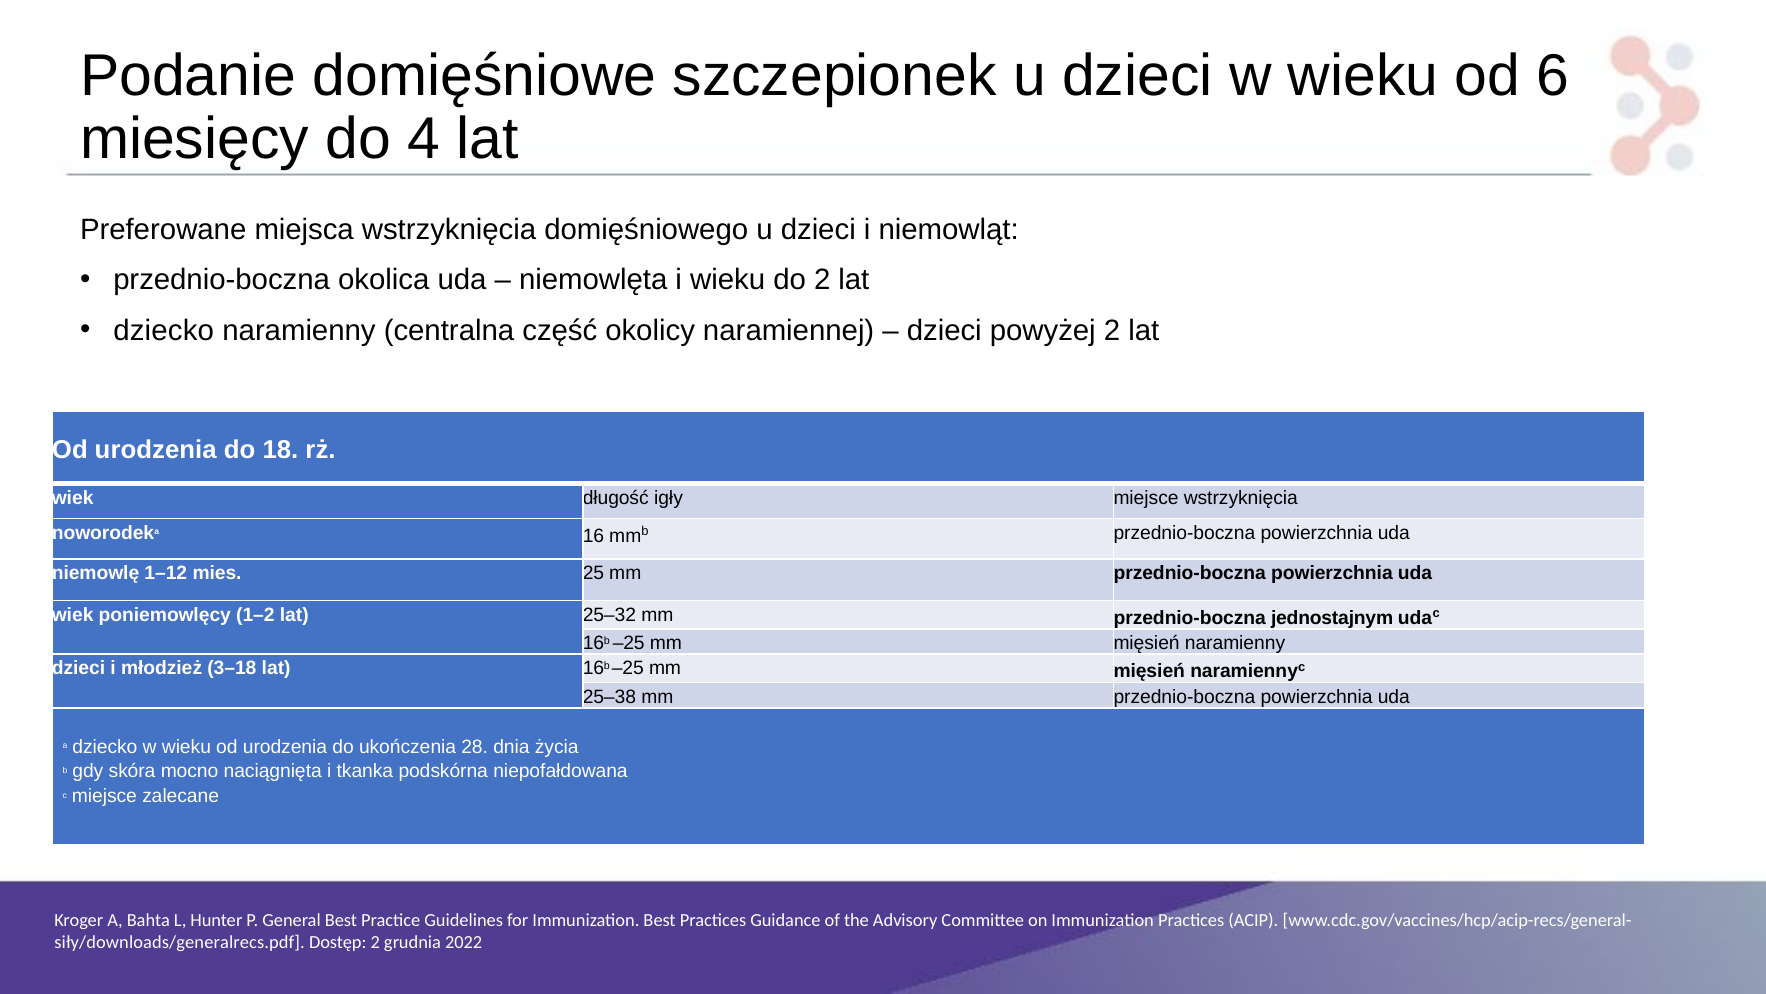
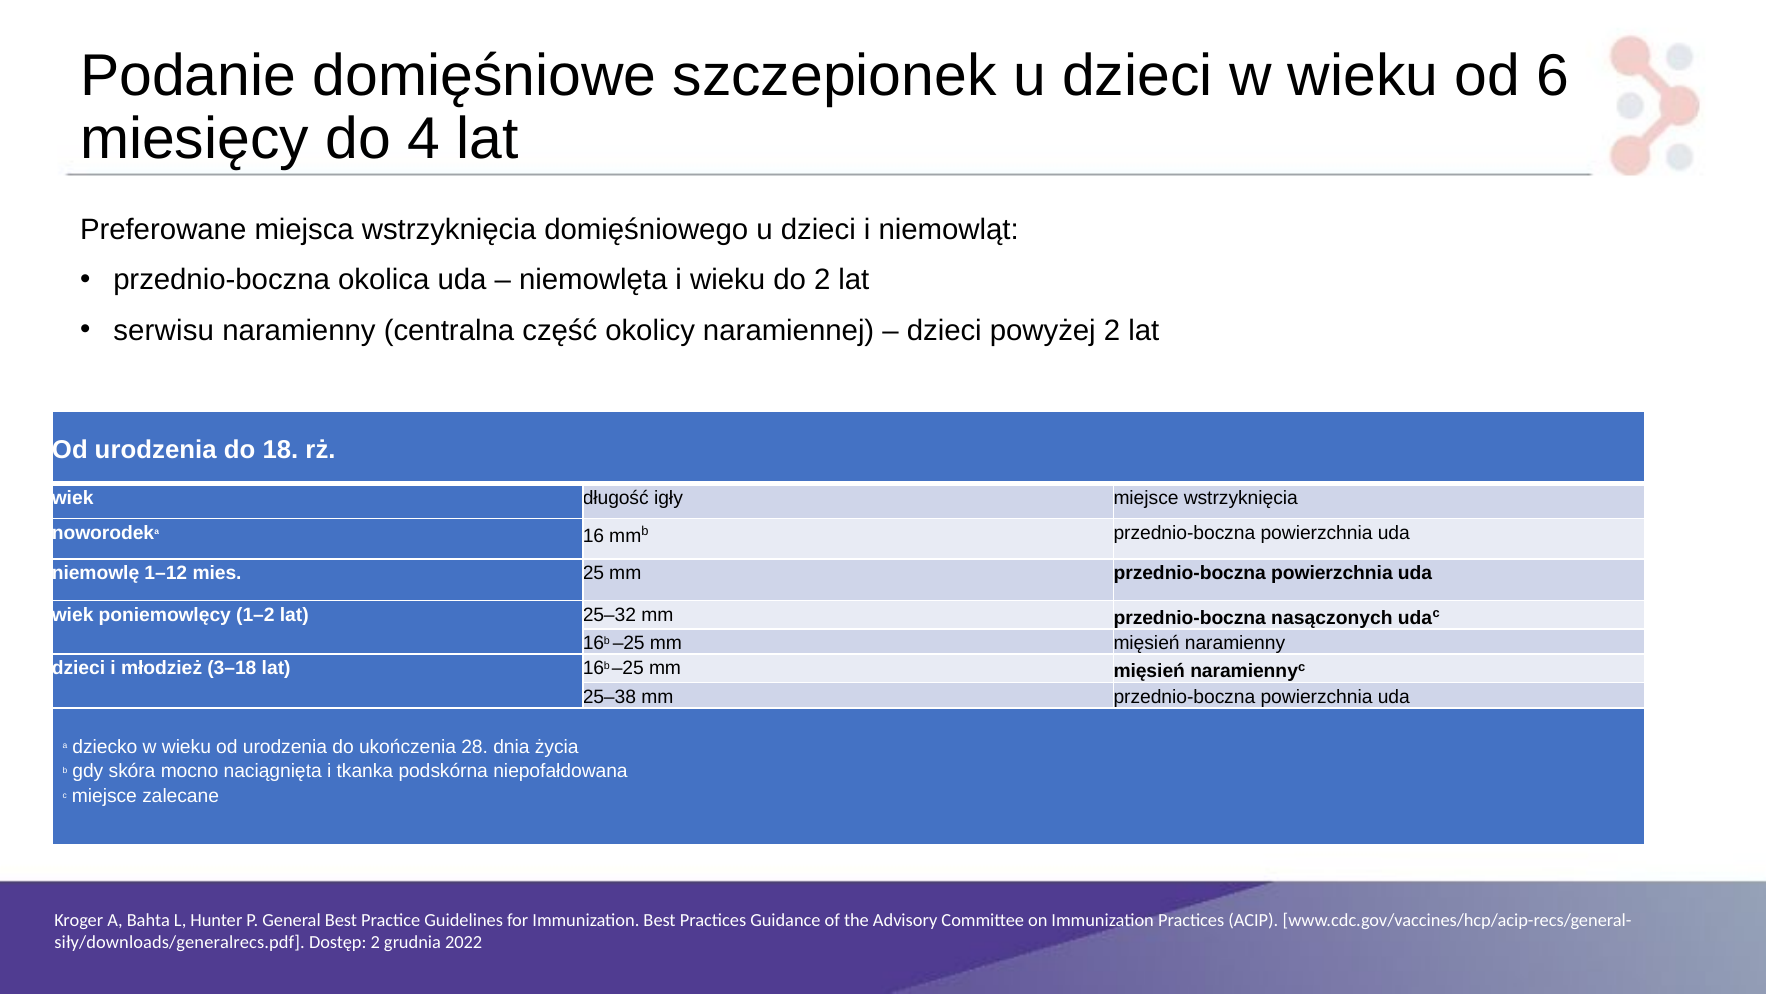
dziecko: dziecko -> serwisu (164, 330)
jednostajnym: jednostajnym -> nasączonych (1332, 617)
